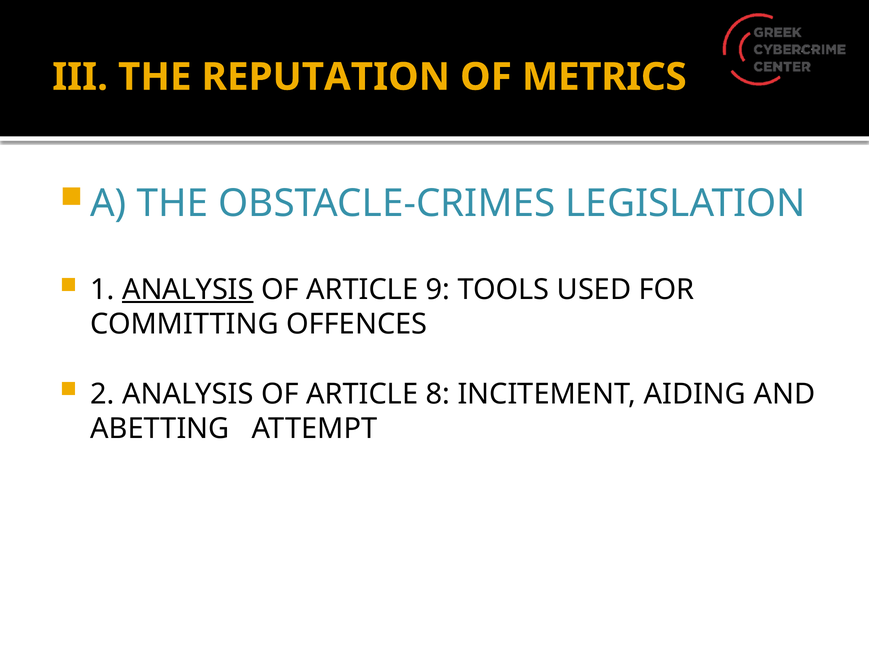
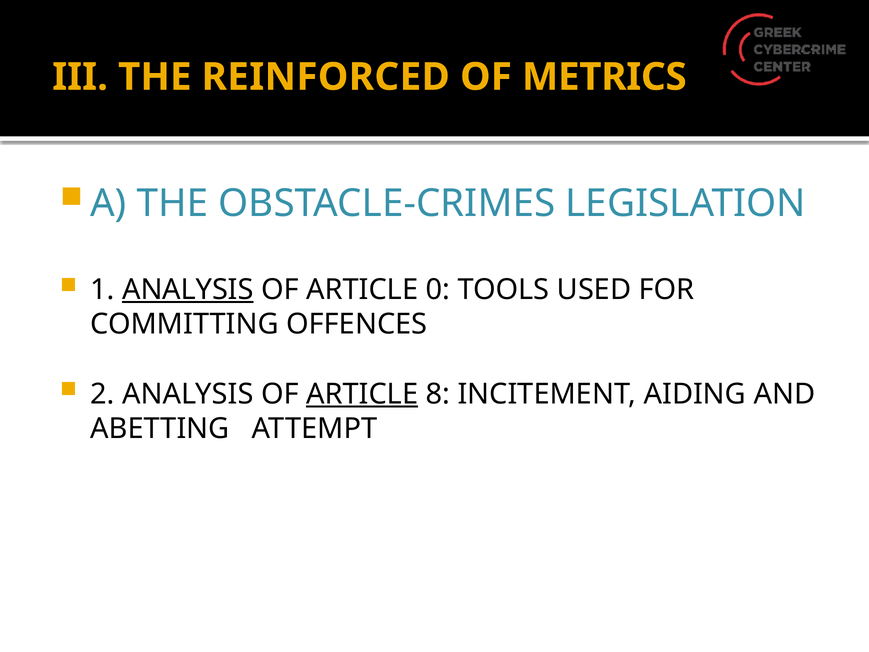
REPUTATION: REPUTATION -> REINFORCED (326, 77)
9: 9 -> 0 (438, 290)
ARTICLE underline: none -> present (362, 394)
